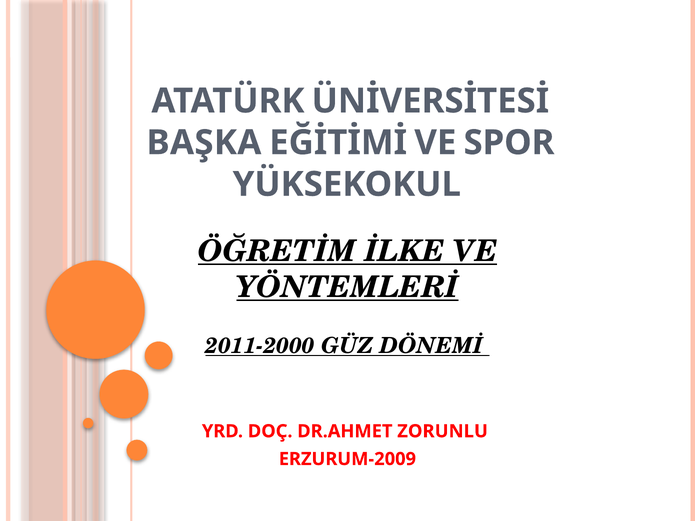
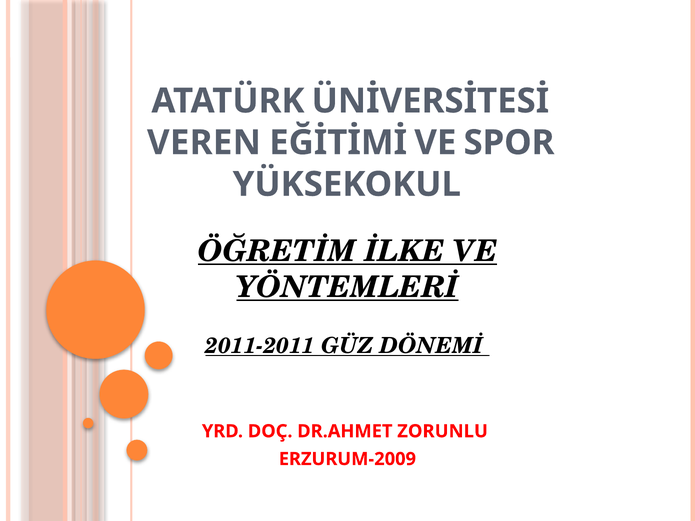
BAŞKA: BAŞKA -> VEREN (204, 143)
2011-2000: 2011-2000 -> 2011-2011 (260, 346)
